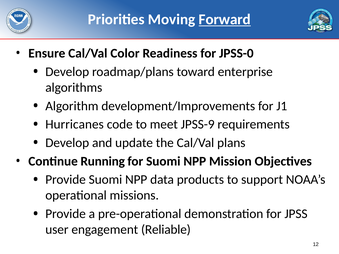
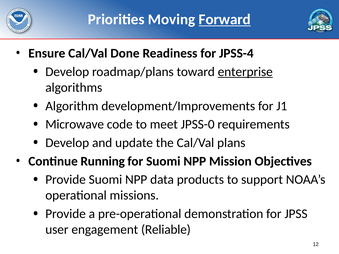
Color: Color -> Done (125, 53)
JPSS-0: JPSS-0 -> JPSS-4 (236, 53)
enterprise underline: none -> present (245, 72)
Hurricanes: Hurricanes -> Microwave (75, 124)
JPSS-9: JPSS-9 -> JPSS-0 (198, 124)
